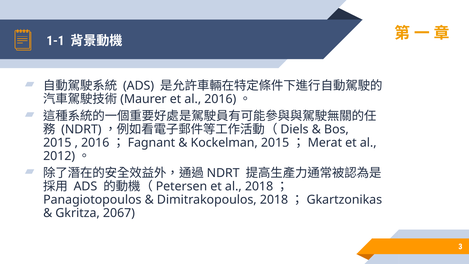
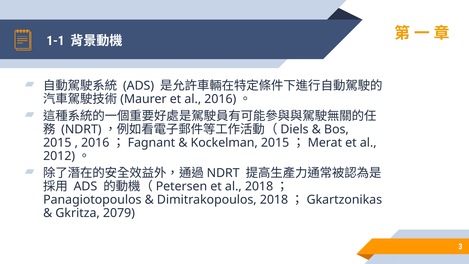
2067: 2067 -> 2079 (119, 213)
